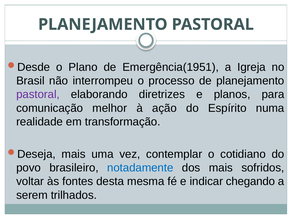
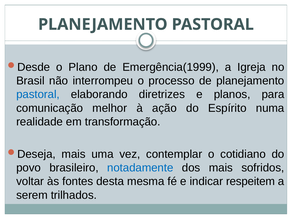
Emergência(1951: Emergência(1951 -> Emergência(1999 (171, 67)
pastoral colour: purple -> blue (38, 94)
chegando: chegando -> respeitem (251, 181)
